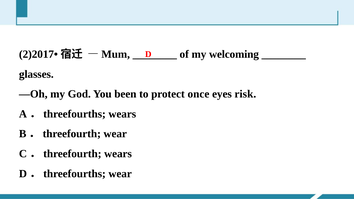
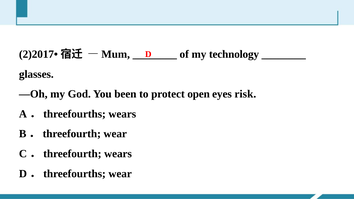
welcoming: welcoming -> technology (234, 54)
once: once -> open (199, 94)
